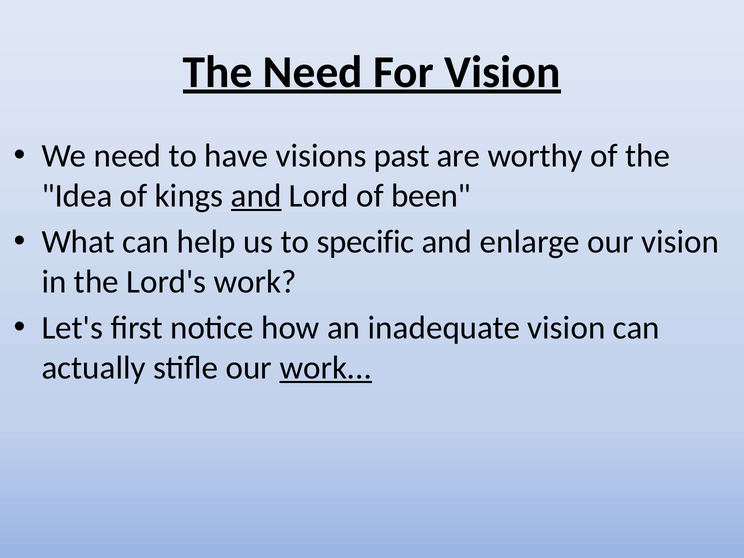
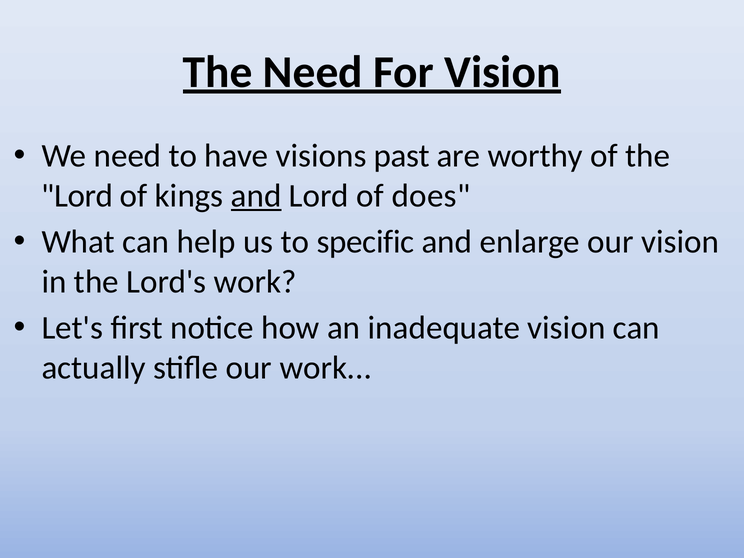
Idea: Idea -> Lord (77, 196)
been: been -> does (431, 196)
work underline: present -> none (326, 368)
